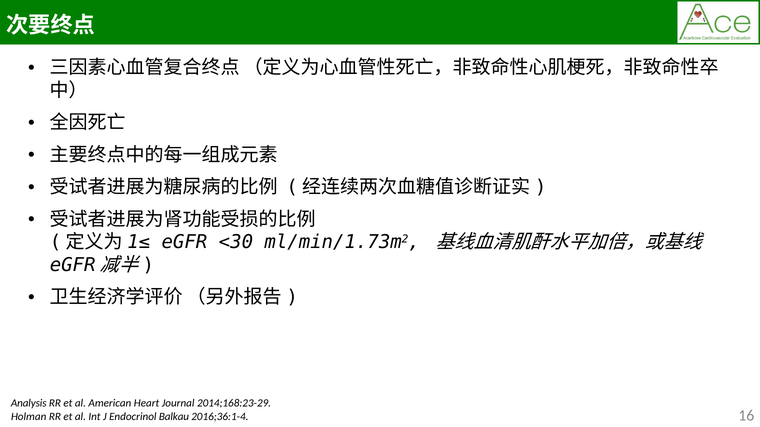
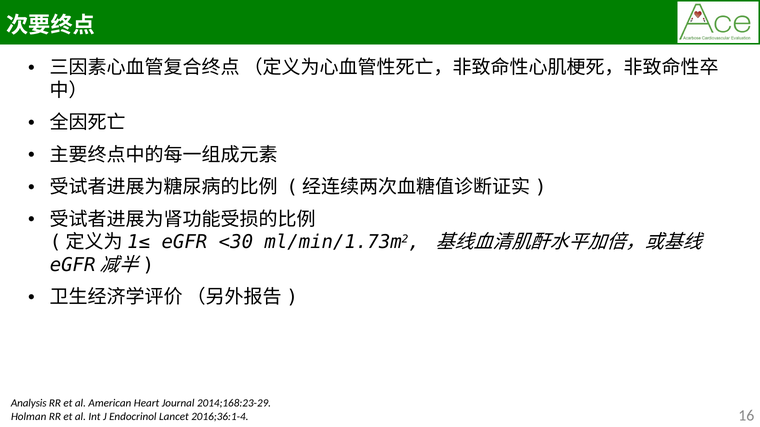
Balkau: Balkau -> Lancet (174, 417)
